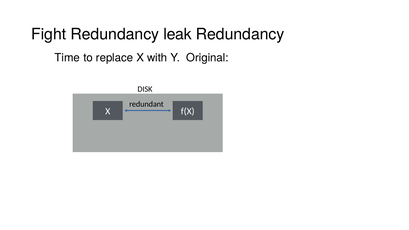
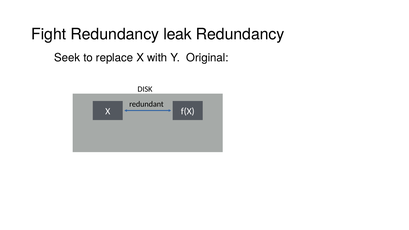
Time: Time -> Seek (67, 58)
